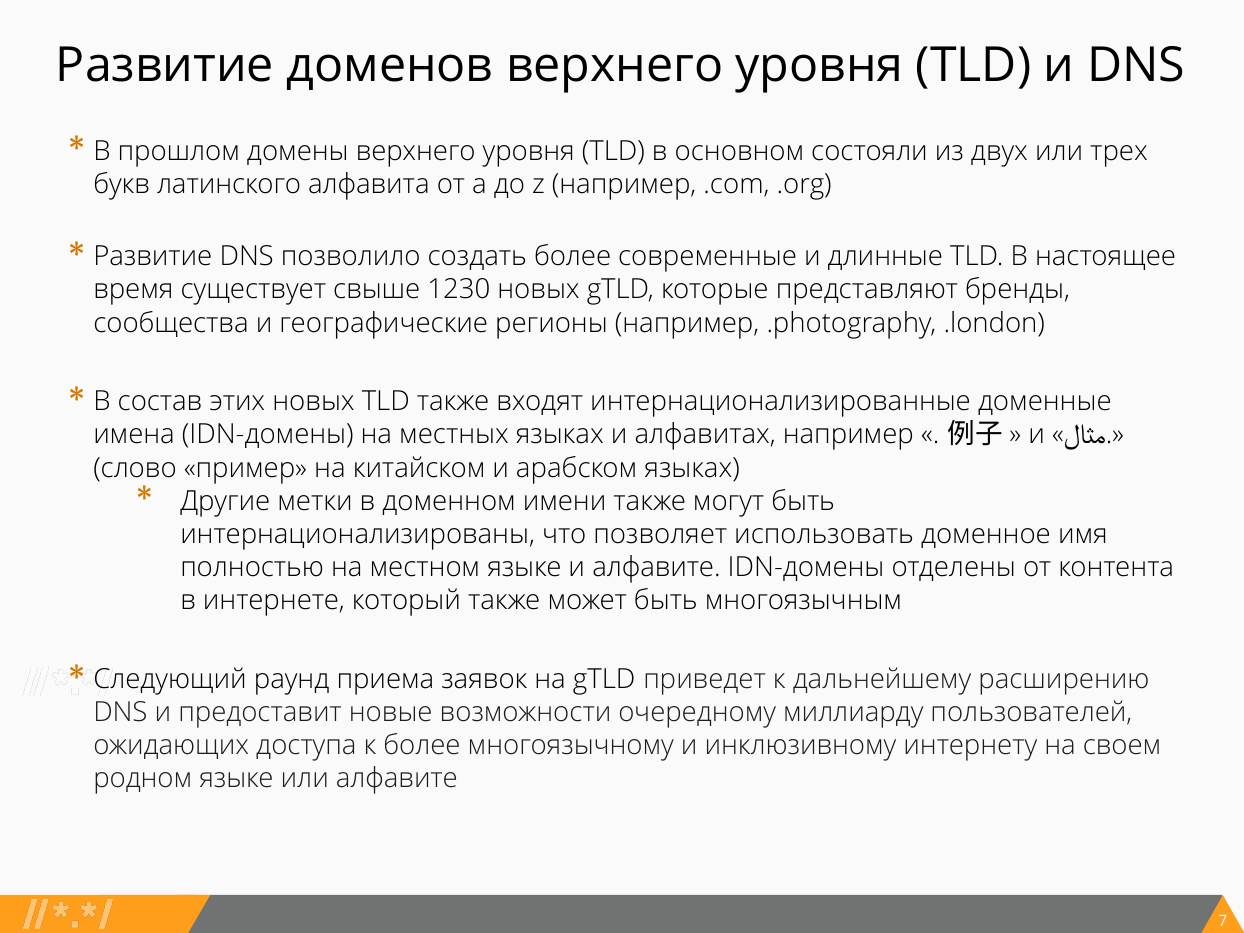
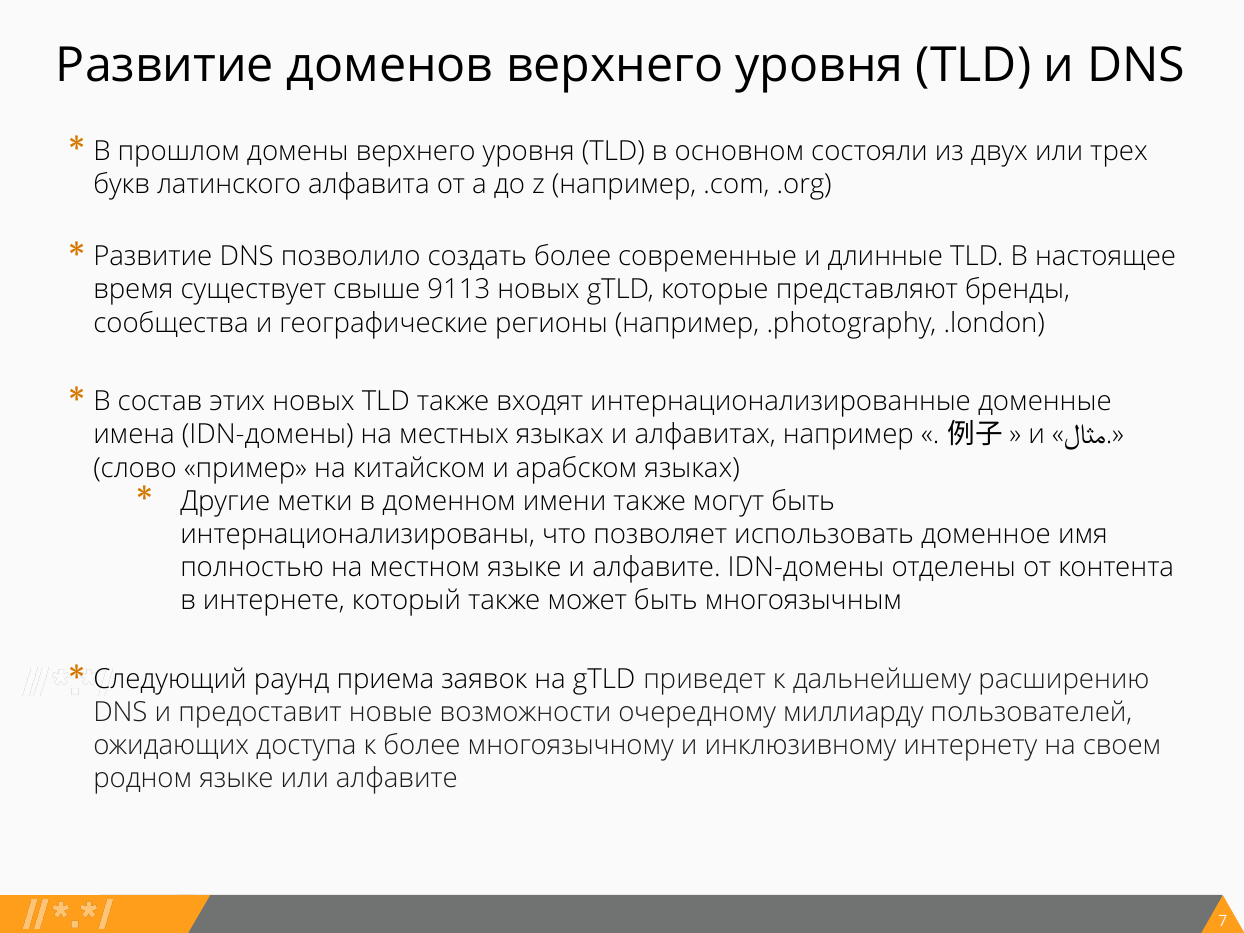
1230: 1230 -> 9113 (459, 290)
